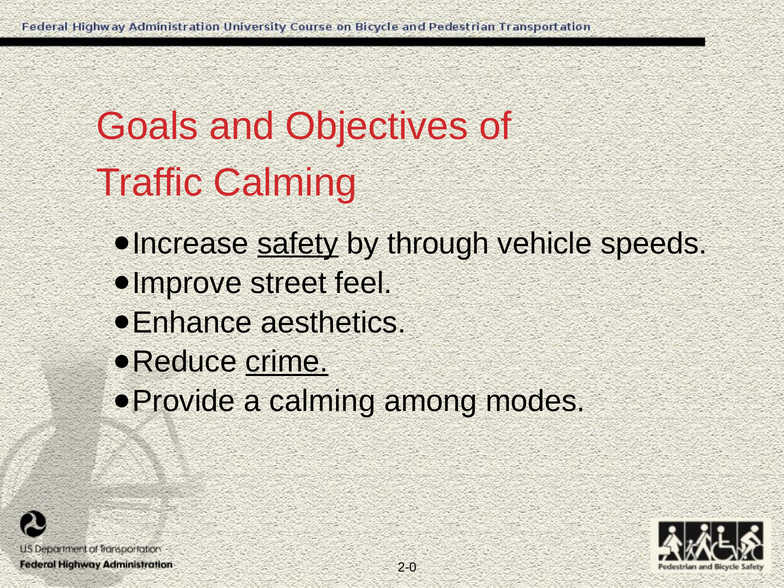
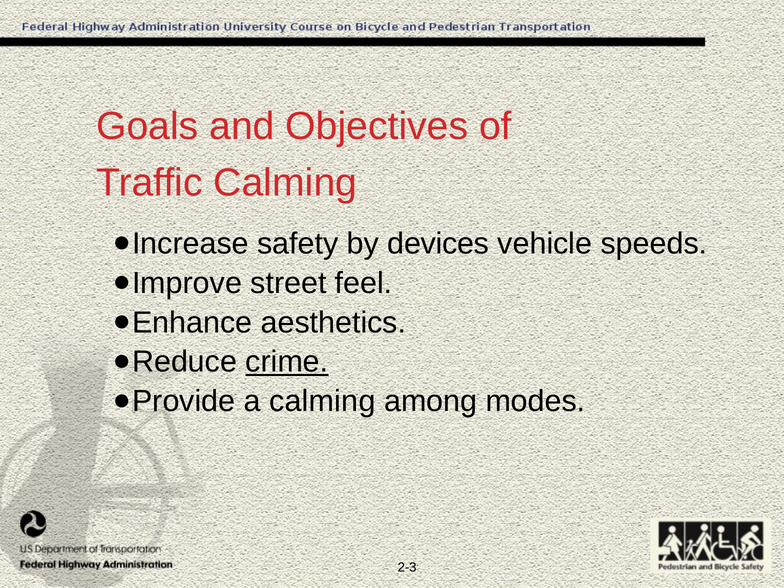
safety underline: present -> none (298, 244)
through: through -> devices (438, 244)
2-0: 2-0 -> 2-3 (407, 567)
